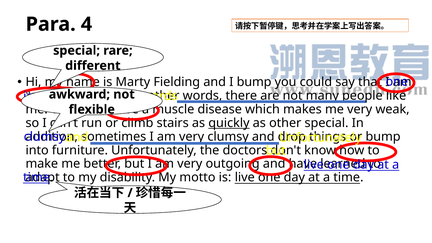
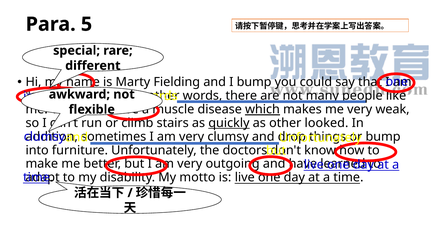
4: 4 -> 5 (86, 24)
which underline: none -> present (262, 109)
other special: special -> looked (326, 123)
